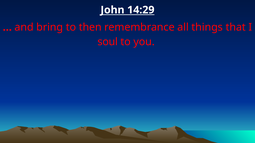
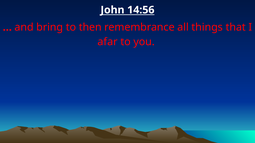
14:29: 14:29 -> 14:56 (141, 10)
soul: soul -> afar (108, 42)
